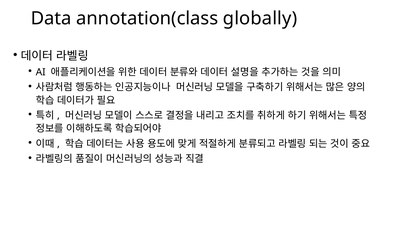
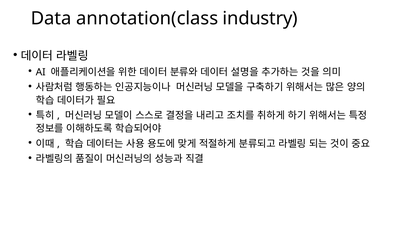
globally: globally -> industry (260, 18)
